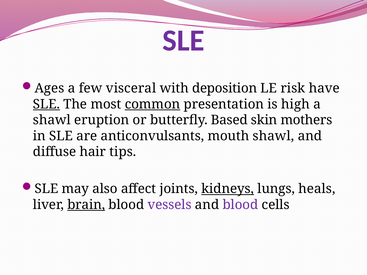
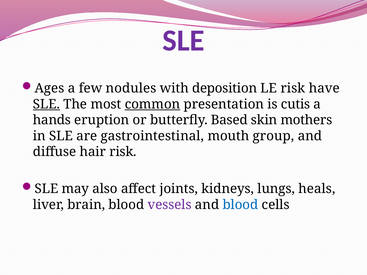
visceral: visceral -> nodules (131, 88)
high: high -> cutis (296, 104)
shawl: shawl -> hands (52, 120)
anticonvulsants: anticonvulsants -> gastrointestinal (152, 136)
mouth shawl: shawl -> group (273, 136)
hair tips: tips -> risk (123, 152)
kidneys underline: present -> none (228, 189)
brain underline: present -> none (86, 205)
blood colour: purple -> blue (240, 205)
